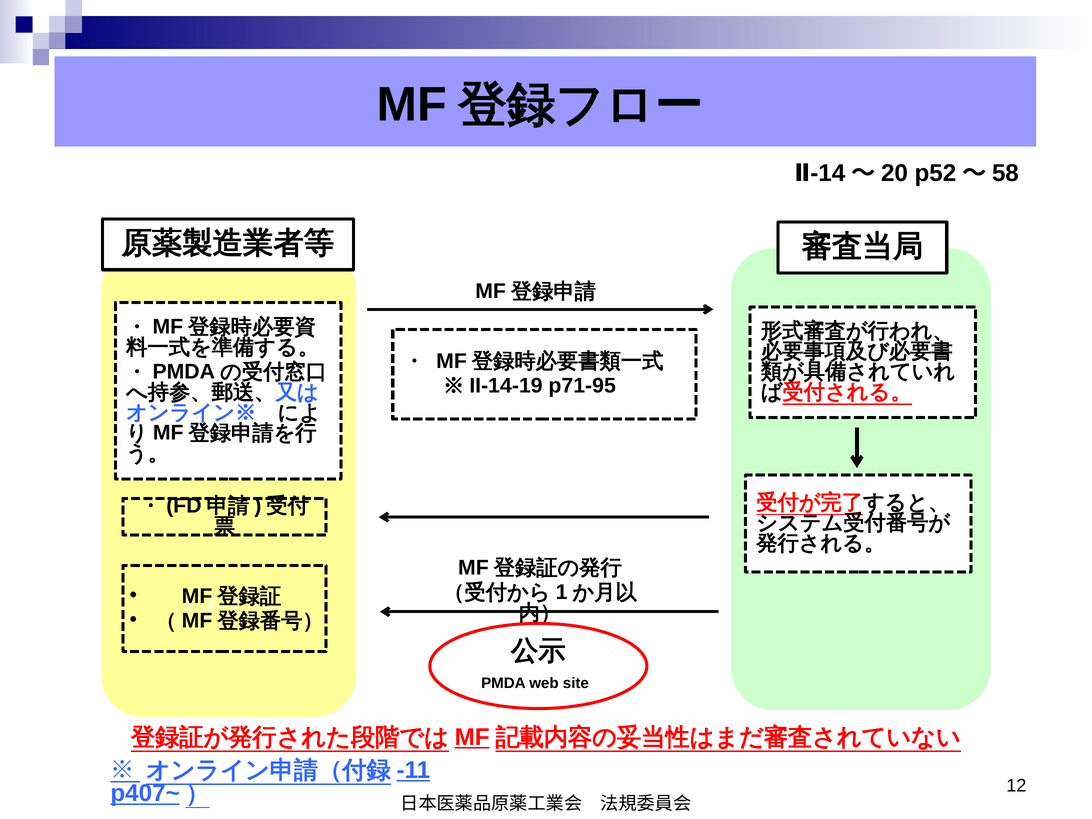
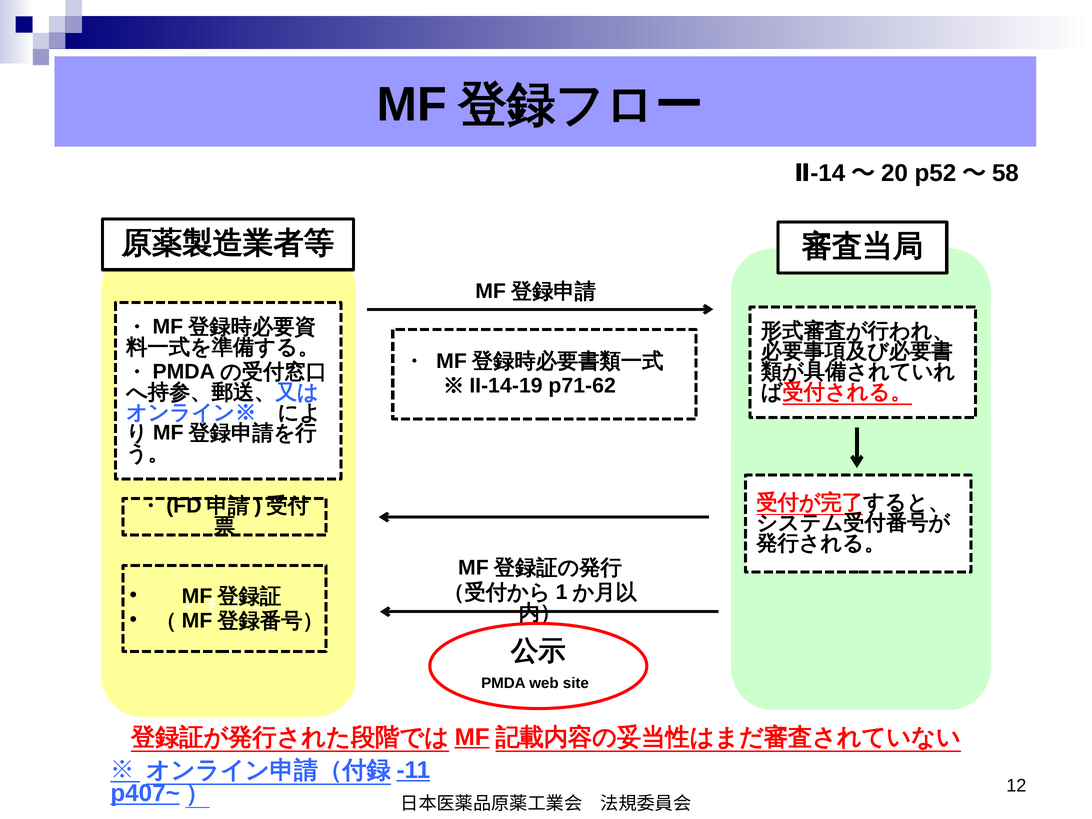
p71-95: p71-95 -> p71-62 (582, 386)
